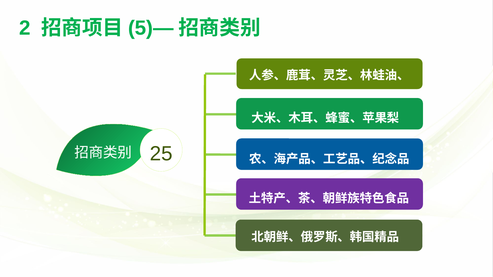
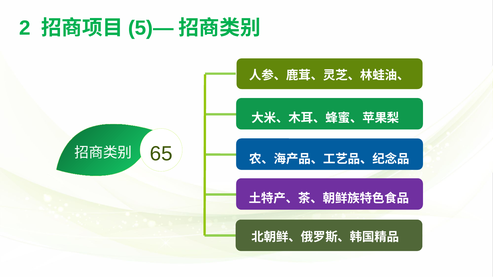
25: 25 -> 65 (161, 154)
